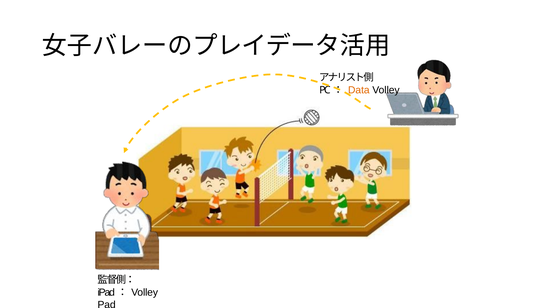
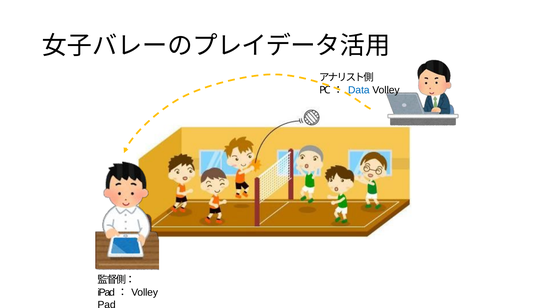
Data colour: orange -> blue (359, 90)
